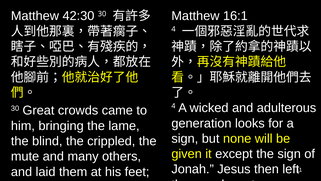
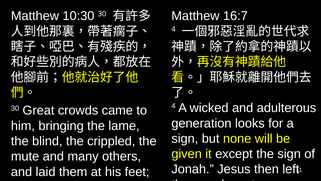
42:30: 42:30 -> 10:30 (78, 16)
16:1: 16:1 -> 16:7 (235, 16)
